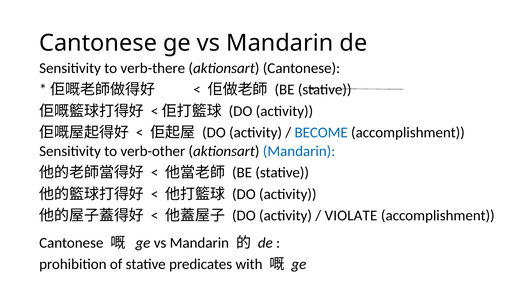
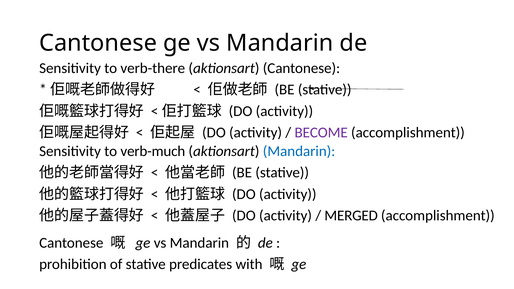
BECOME colour: blue -> purple (321, 133)
verb-other: verb-other -> verb-much (153, 151)
VIOLATE: VIOLATE -> MERGED (351, 216)
